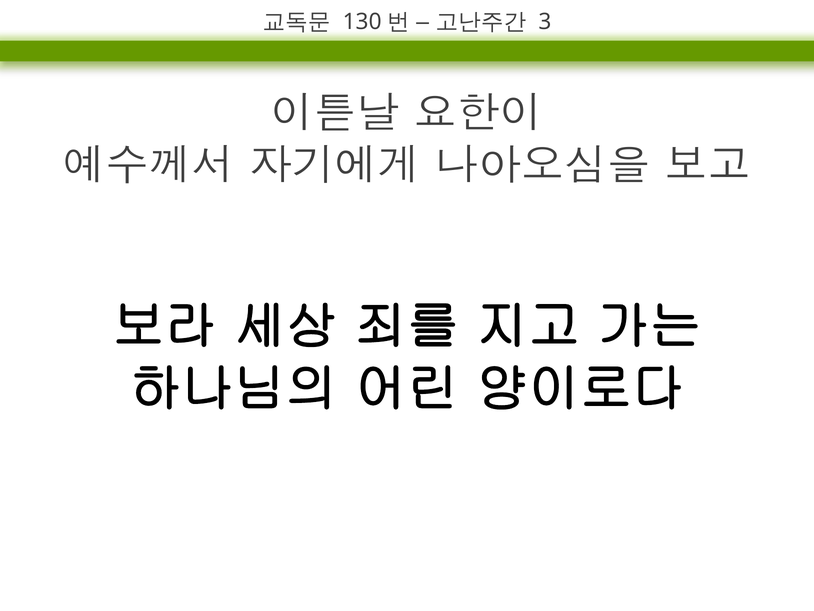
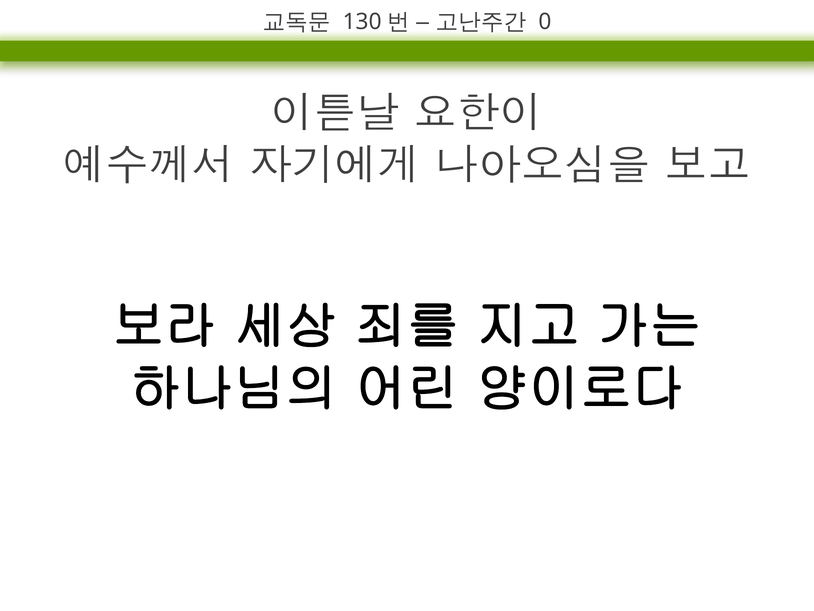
3: 3 -> 0 (545, 22)
